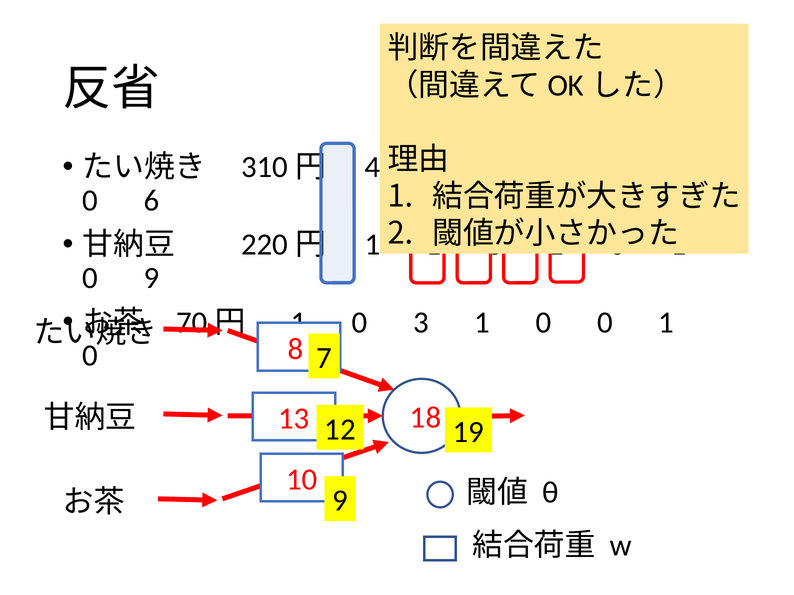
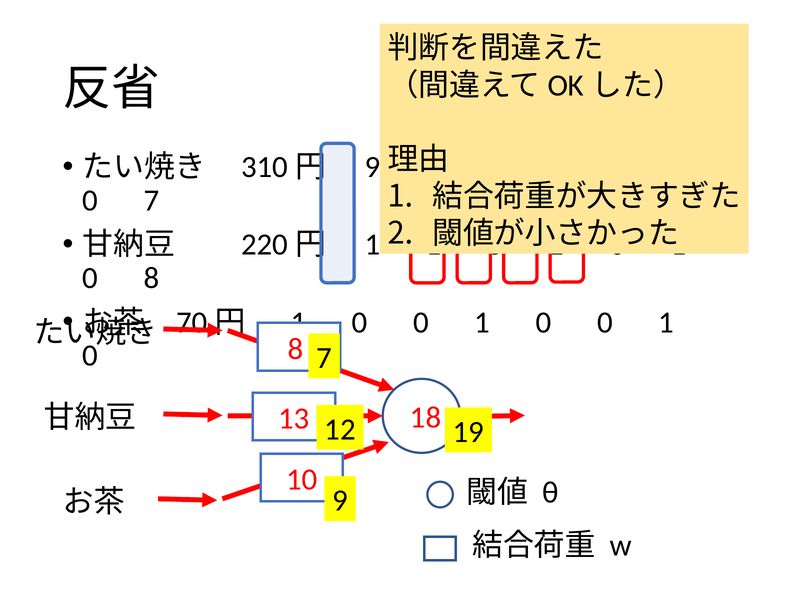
4: 4 -> 9 (372, 167)
0 6: 6 -> 7 (151, 201)
0 9: 9 -> 8 (151, 278)
3: 3 -> 0 (421, 323)
